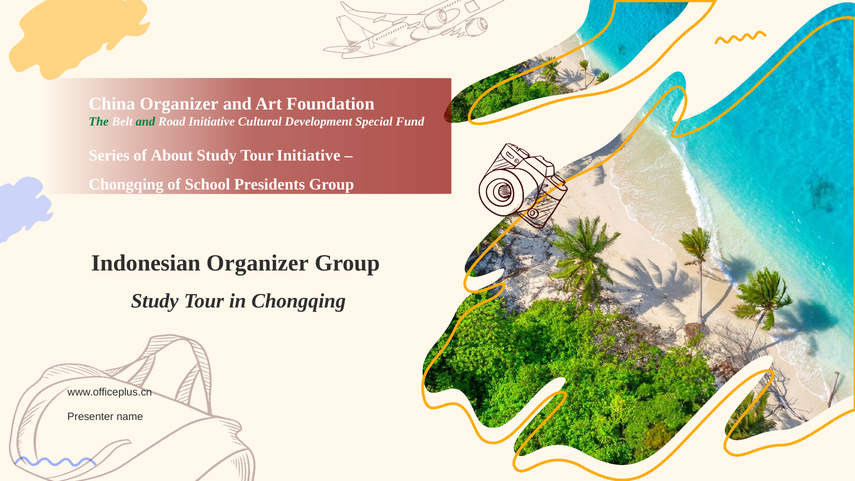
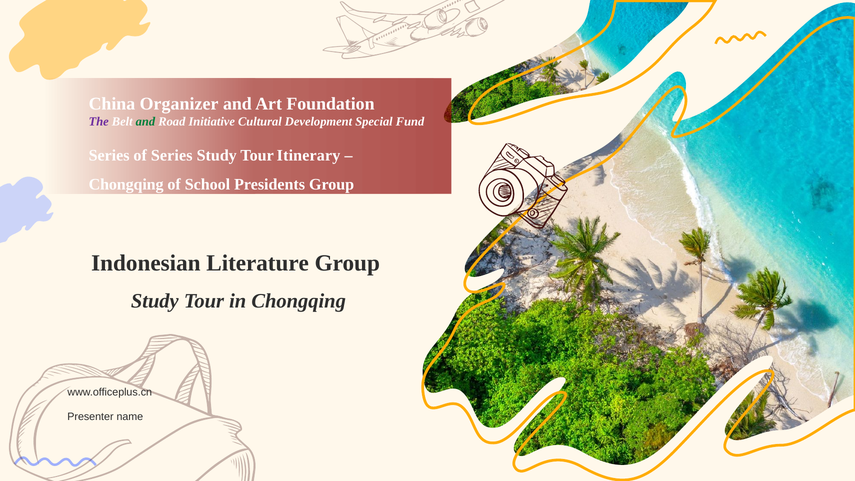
The colour: green -> purple (99, 122)
of About: About -> Series (172, 155)
Tour Initiative: Initiative -> Itinerary (309, 155)
Indonesian Organizer: Organizer -> Literature (258, 263)
